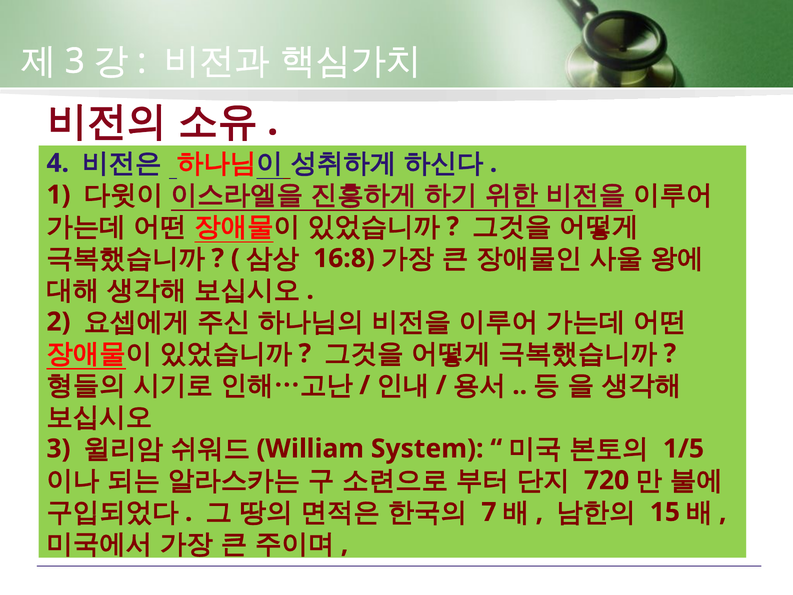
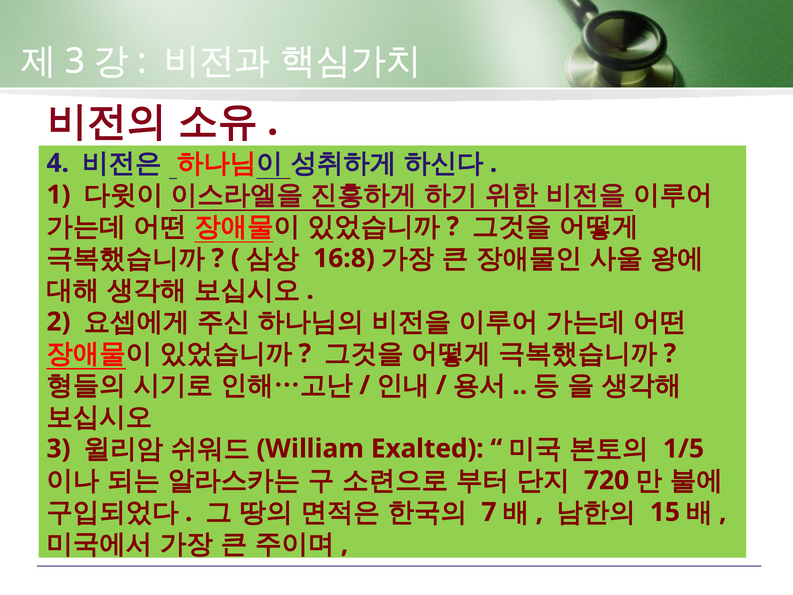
System: System -> Exalted (427, 449)
